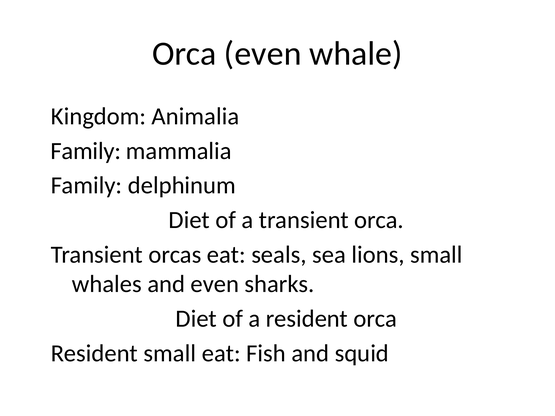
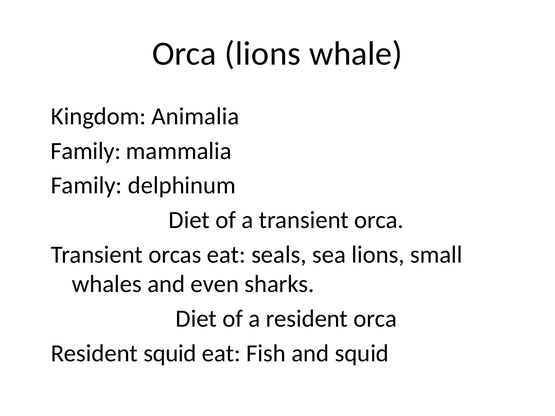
Orca even: even -> lions (263, 54)
Resident small: small -> squid (170, 353)
